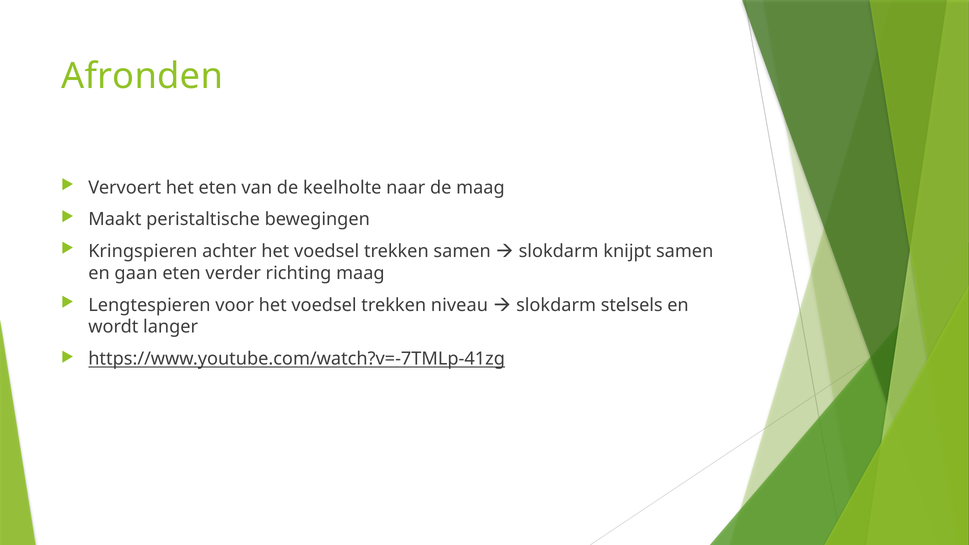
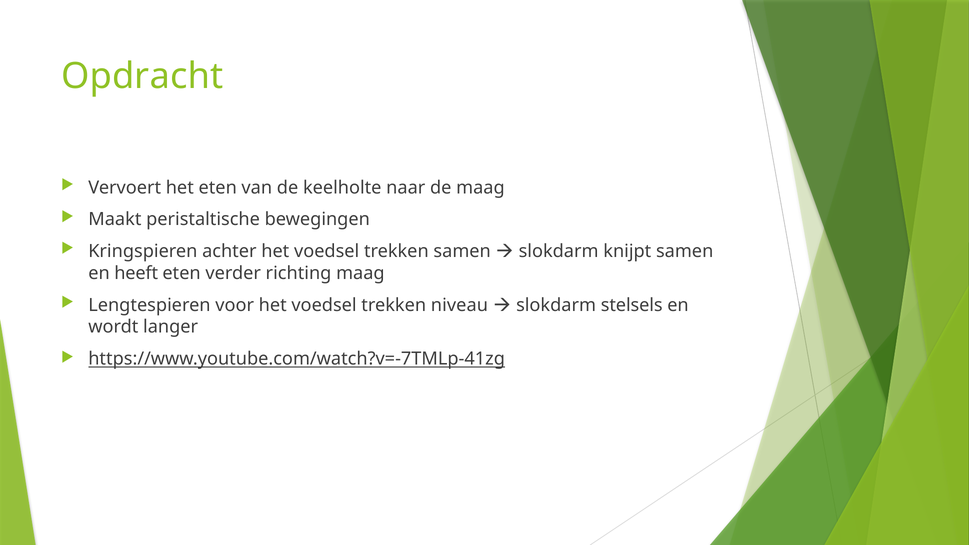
Afronden: Afronden -> Opdracht (142, 76)
gaan: gaan -> heeft (136, 273)
